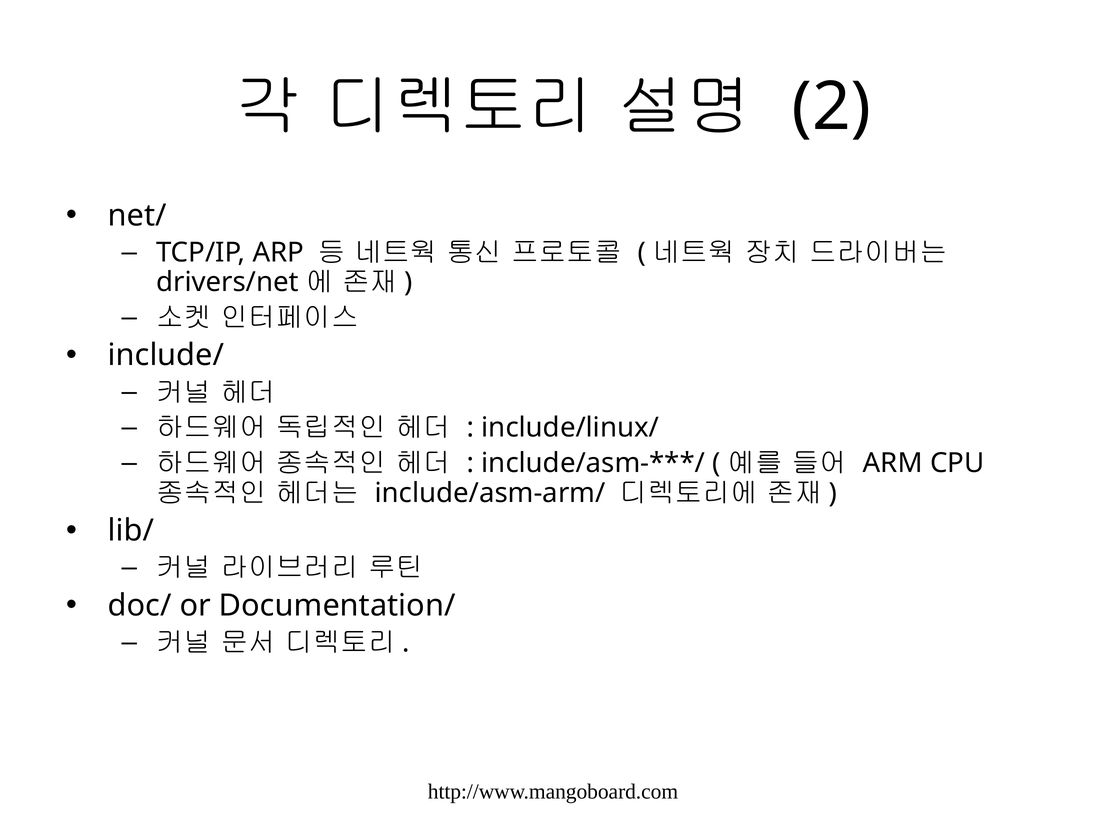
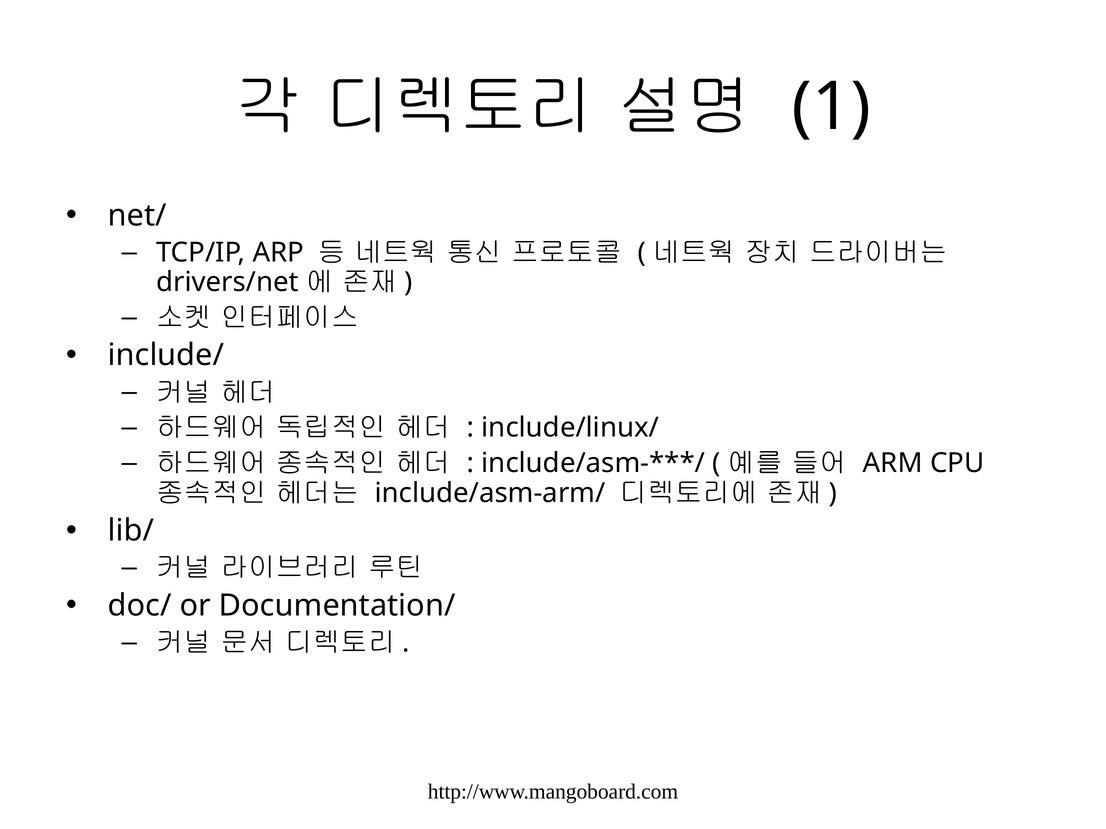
2: 2 -> 1 (832, 107)
